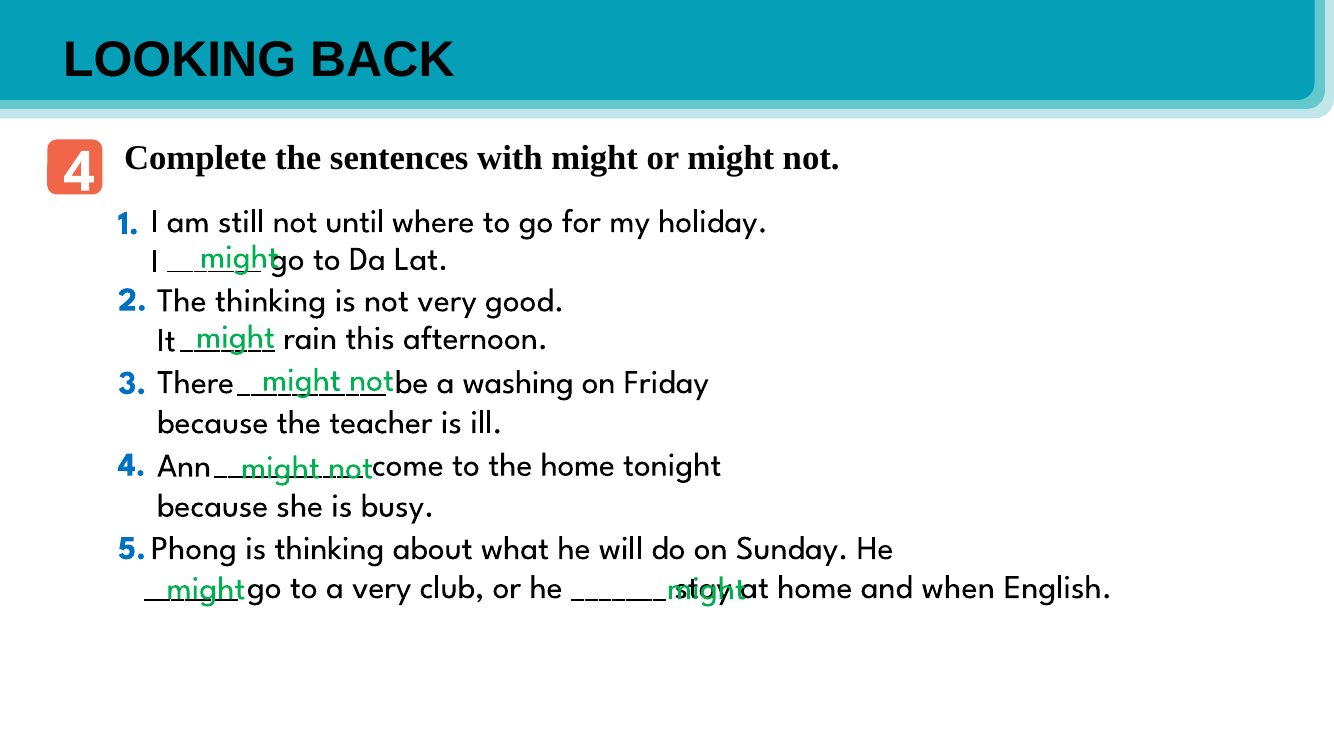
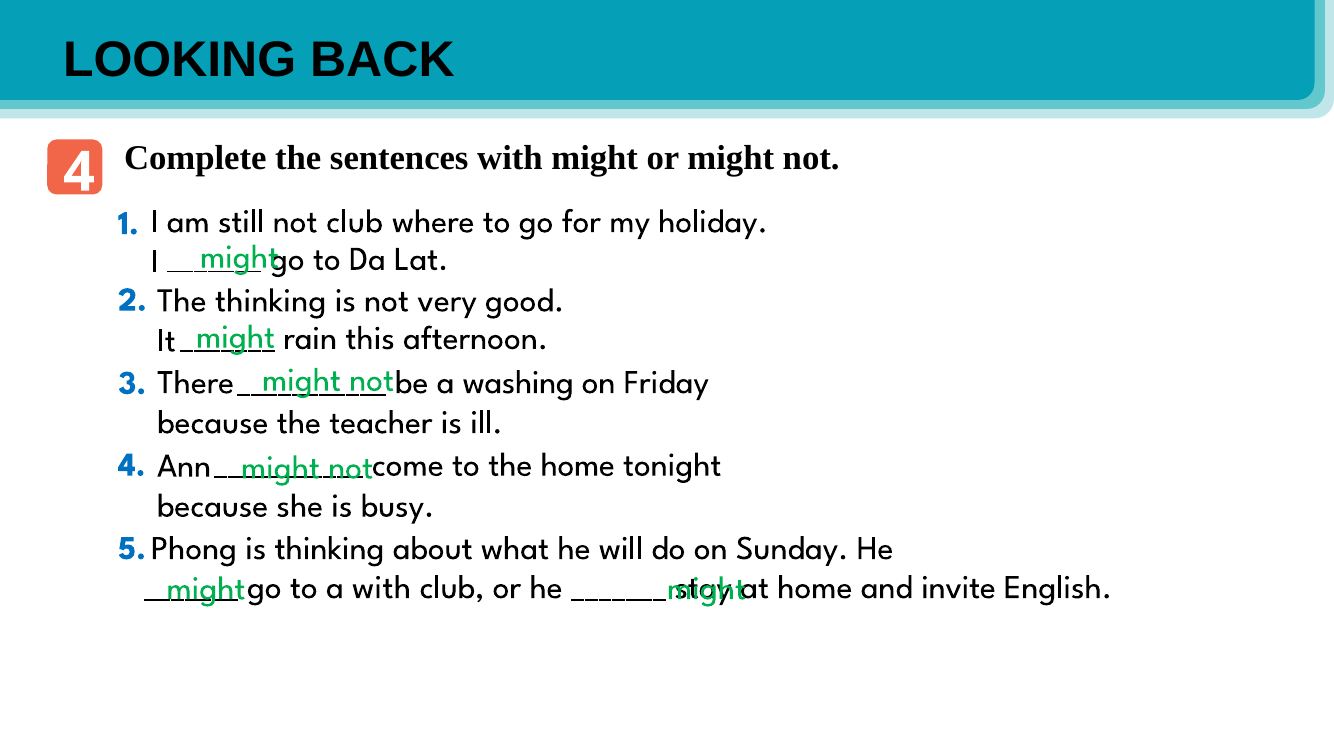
not until: until -> club (355, 221)
a very: very -> with (382, 587)
when: when -> invite (959, 587)
